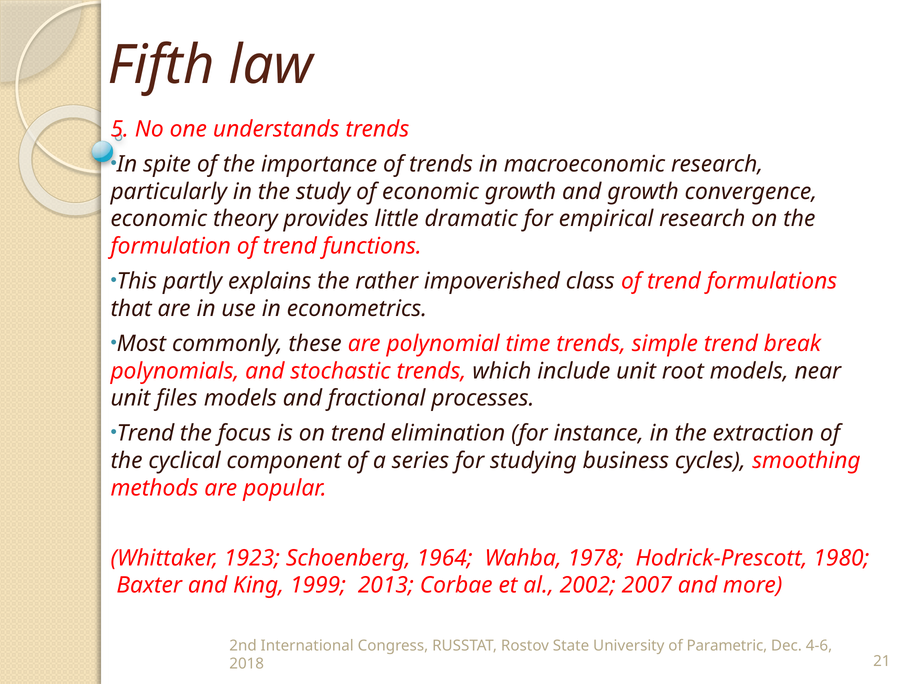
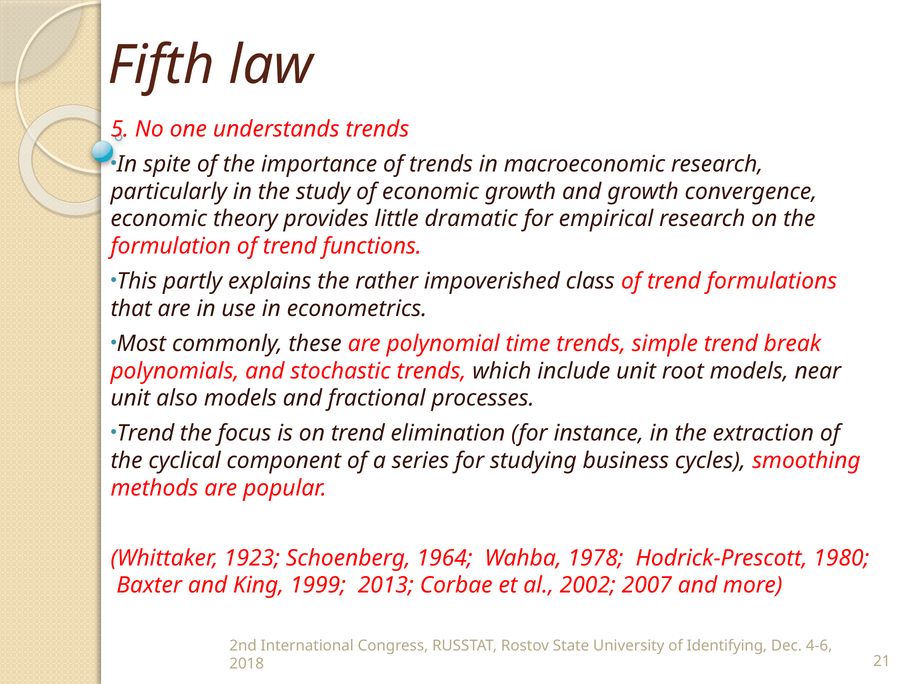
files: files -> also (177, 398)
Parametric: Parametric -> Identifying (727, 646)
